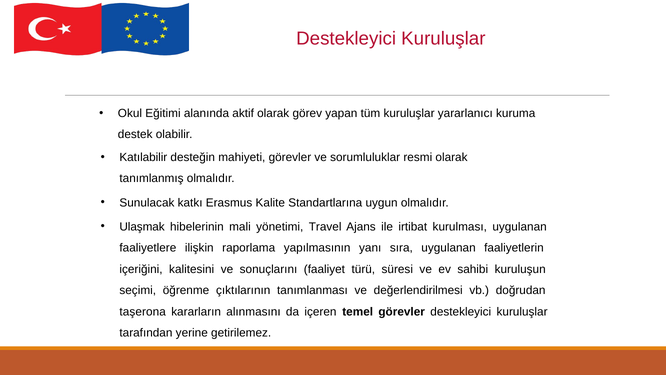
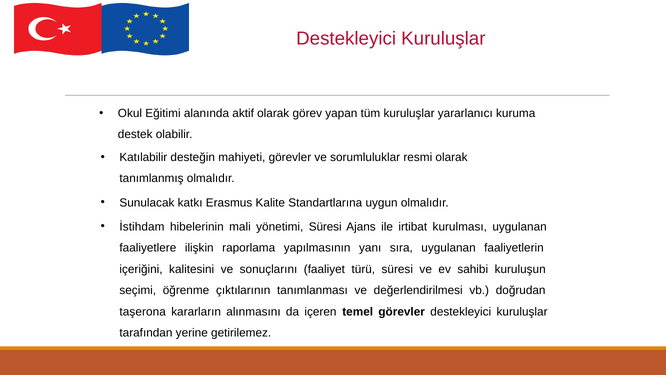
Ulaşmak: Ulaşmak -> İstihdam (142, 226)
yönetimi Travel: Travel -> Süresi (325, 226)
